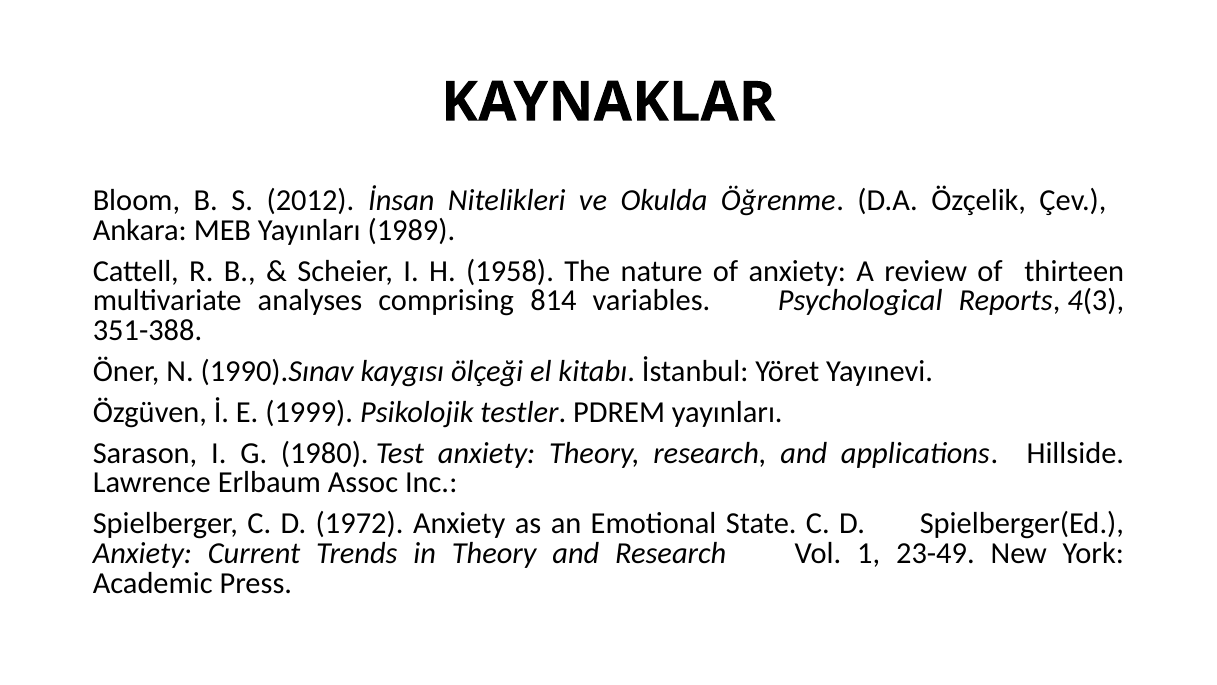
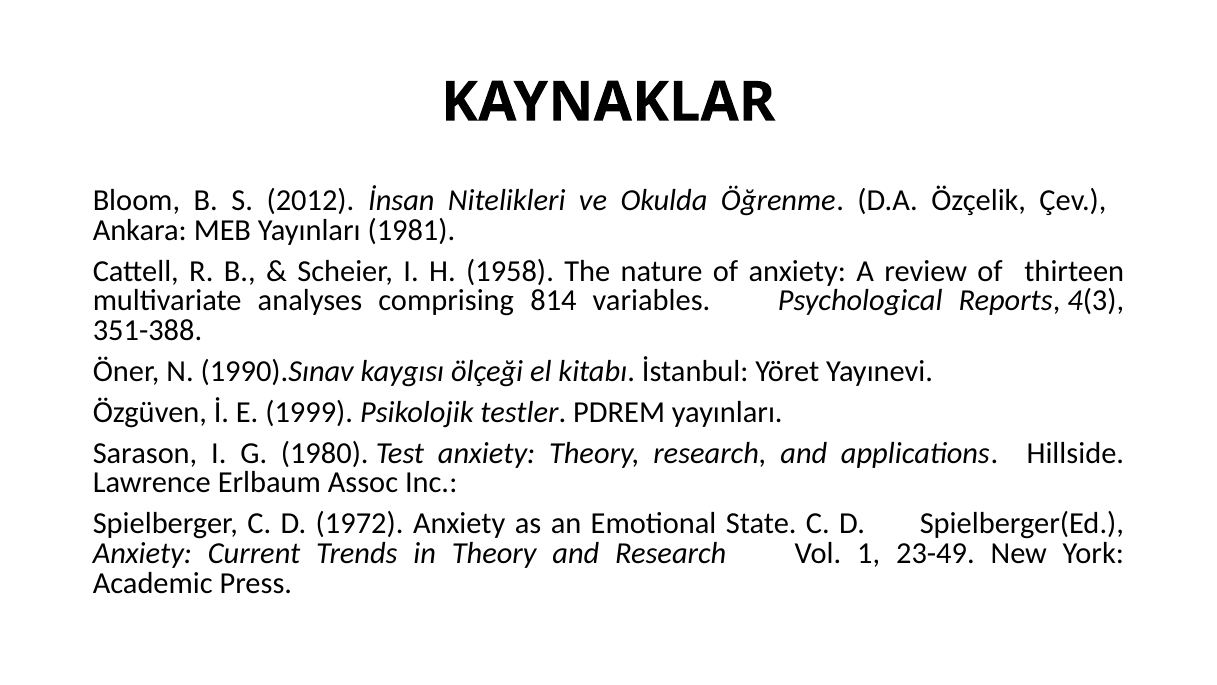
1989: 1989 -> 1981 (411, 230)
